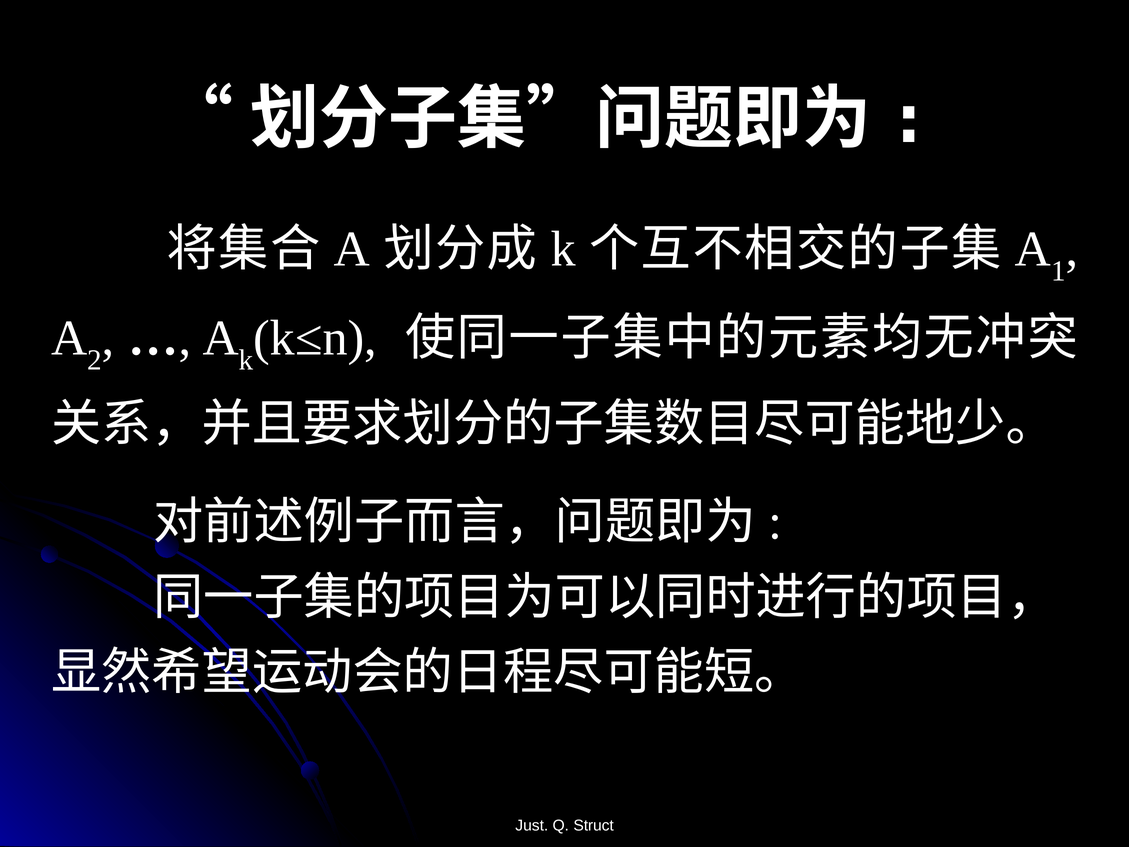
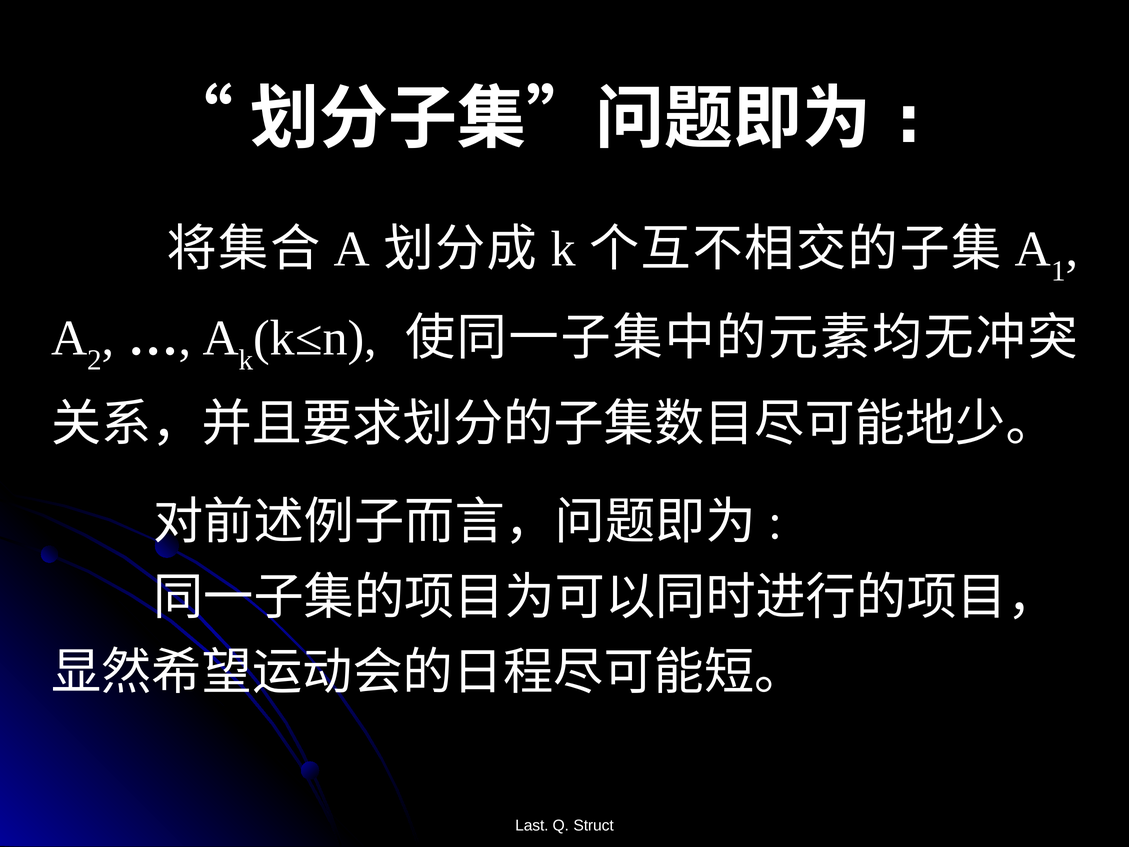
Just: Just -> Last (532, 825)
